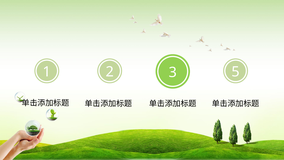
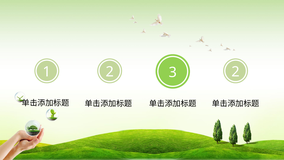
2 5: 5 -> 2 (236, 72)
